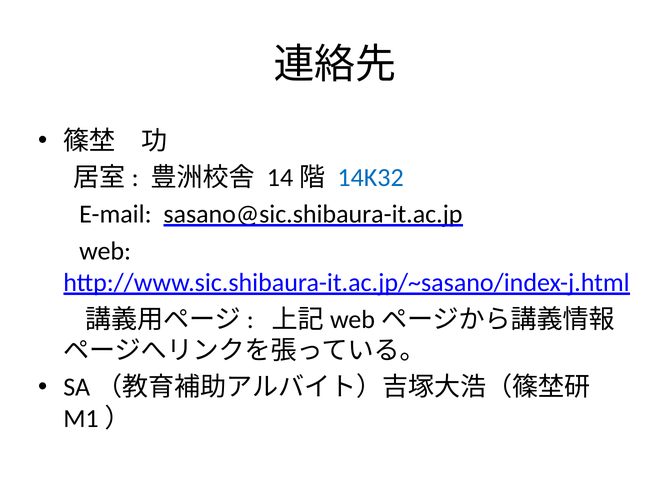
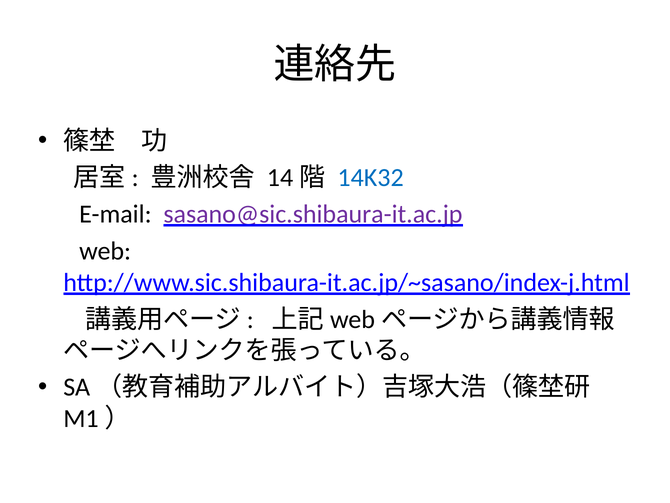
sasano@sic.shibaura-it.ac.jp colour: black -> purple (313, 214)
